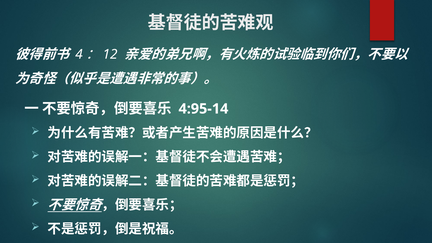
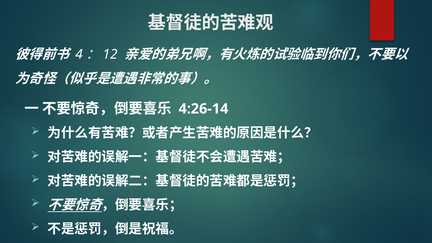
4:95-14: 4:95-14 -> 4:26-14 (203, 109)
